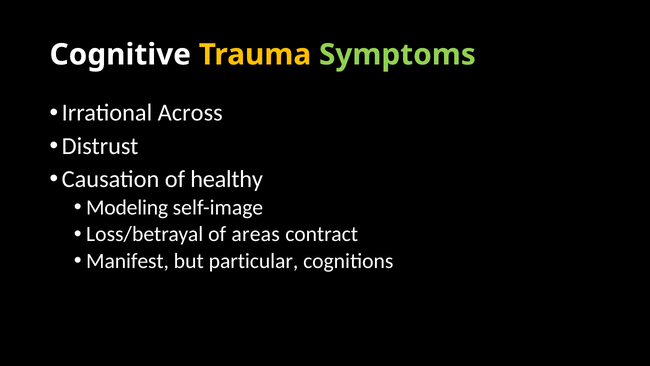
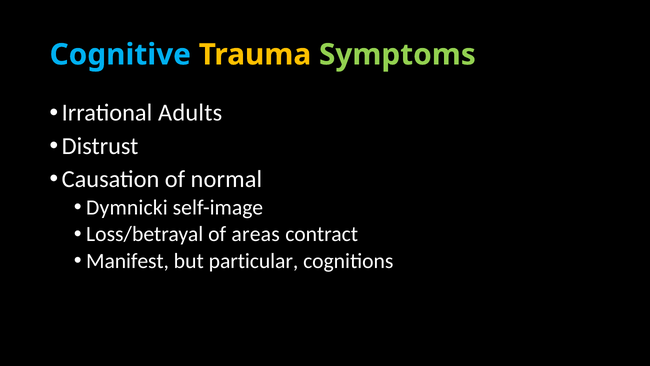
Cognitive colour: white -> light blue (120, 55)
Across: Across -> Adults (190, 113)
healthy: healthy -> normal (226, 179)
Modeling: Modeling -> Dymnicki (127, 207)
